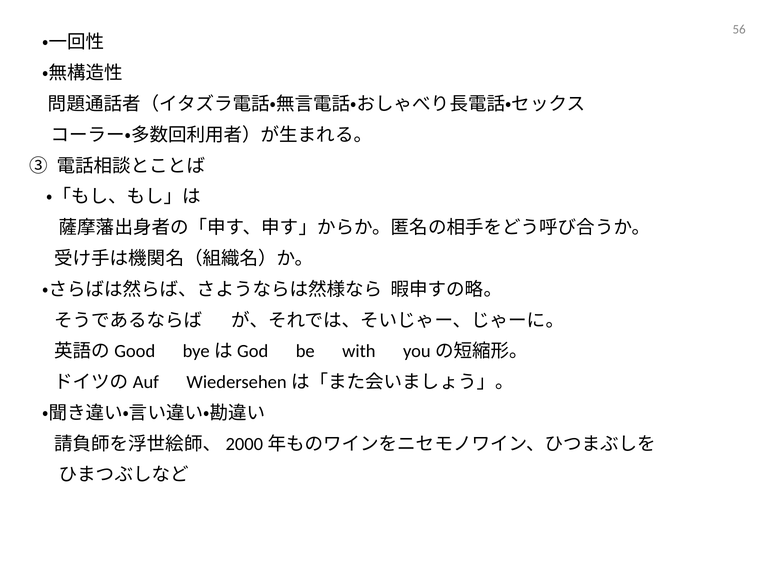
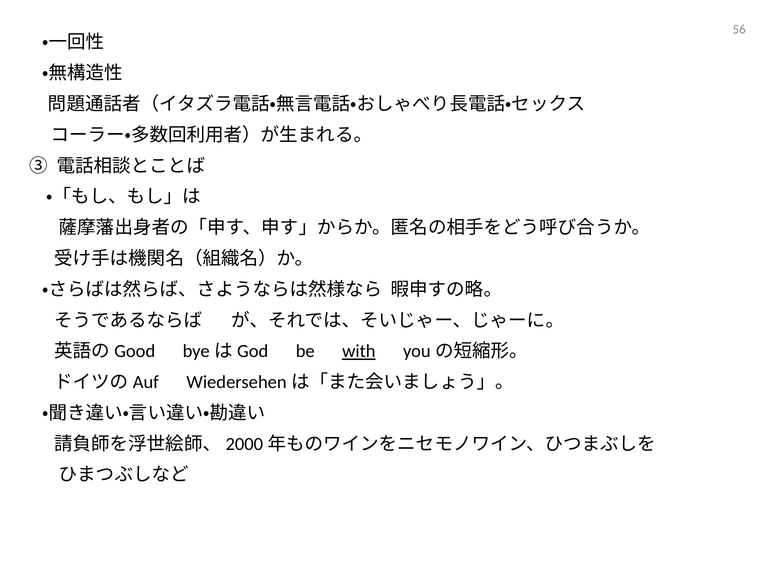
with underline: none -> present (359, 351)
